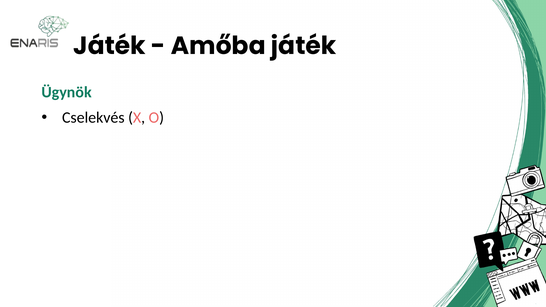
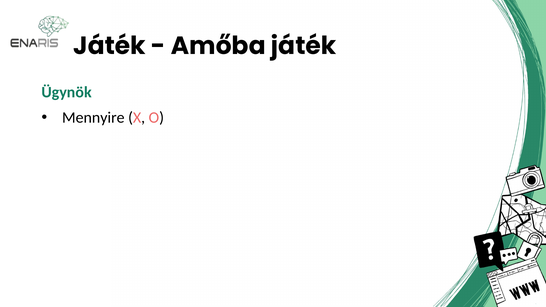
Cselekvés: Cselekvés -> Mennyire (93, 118)
